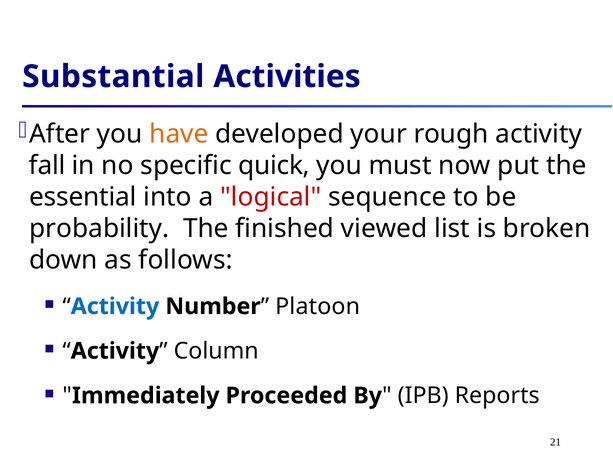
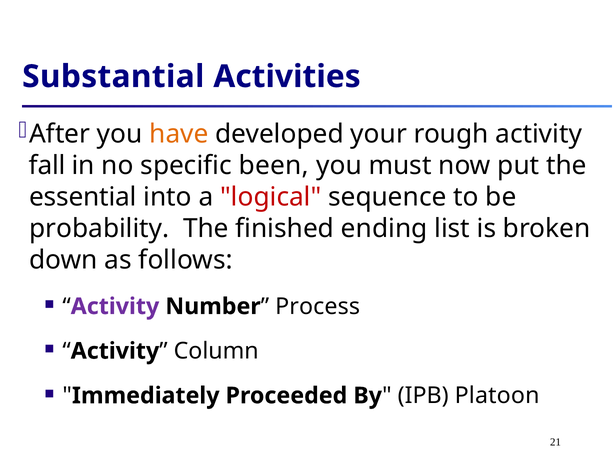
quick: quick -> been (274, 165)
viewed: viewed -> ending (384, 228)
Activity colour: blue -> purple (115, 306)
Platoon: Platoon -> Process (318, 306)
Reports: Reports -> Platoon (497, 395)
